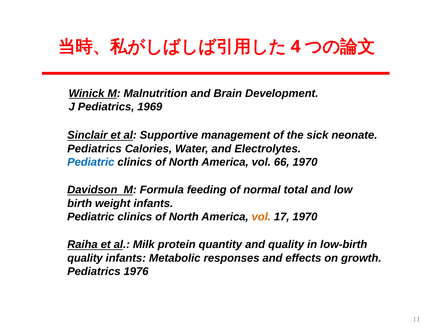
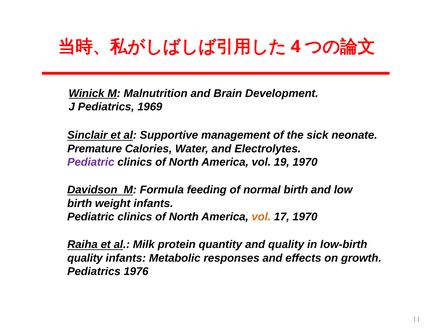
Pediatrics: Pediatrics -> Premature (95, 149)
Pediatric colour: blue -> purple (91, 162)
66: 66 -> 19 (282, 162)
normal total: total -> birth (296, 190)
